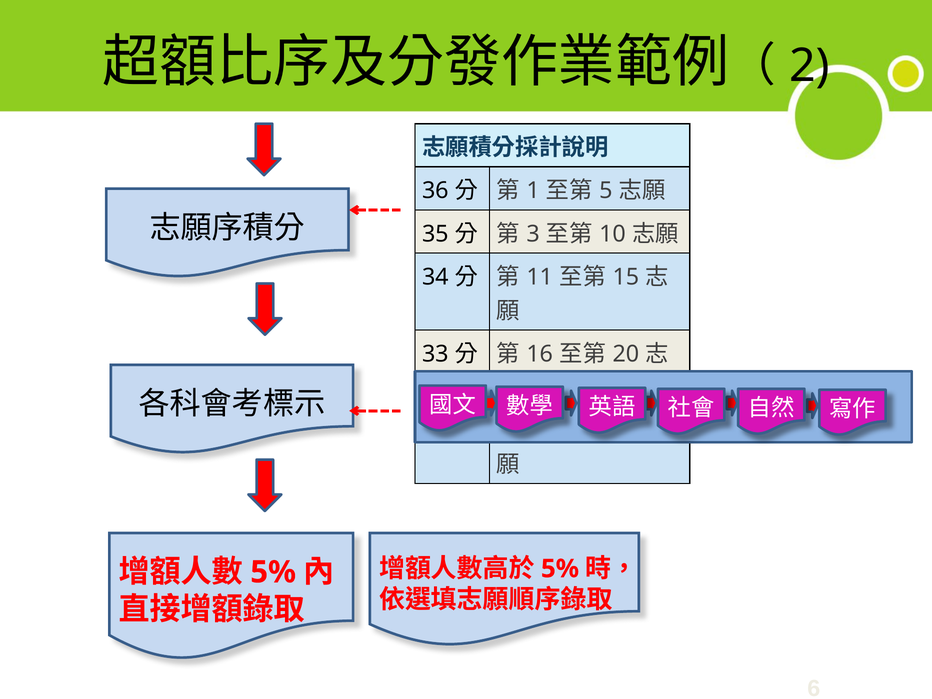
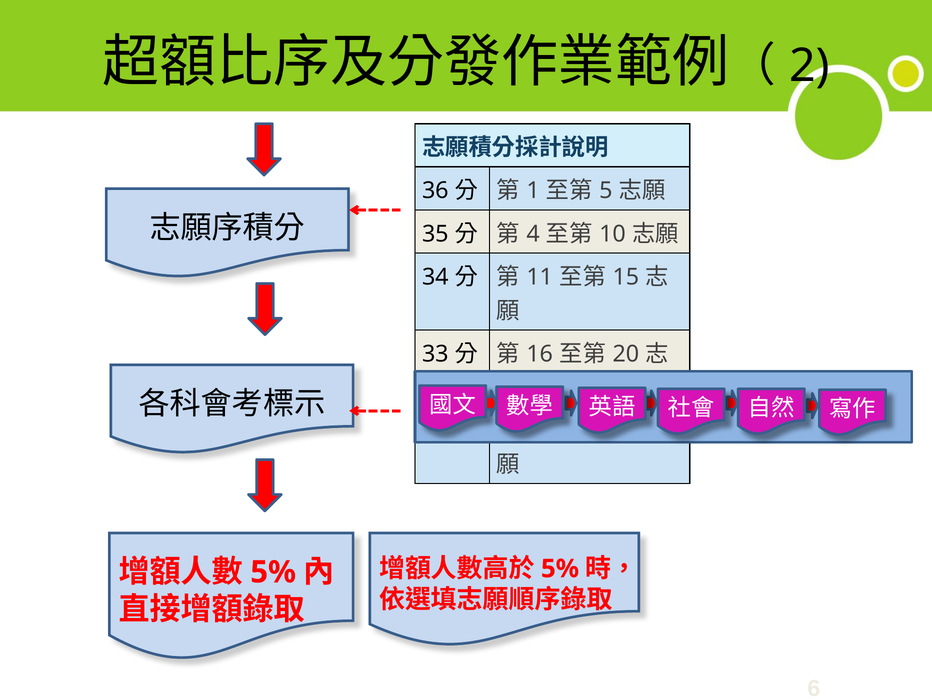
3: 3 -> 4 (533, 234)
